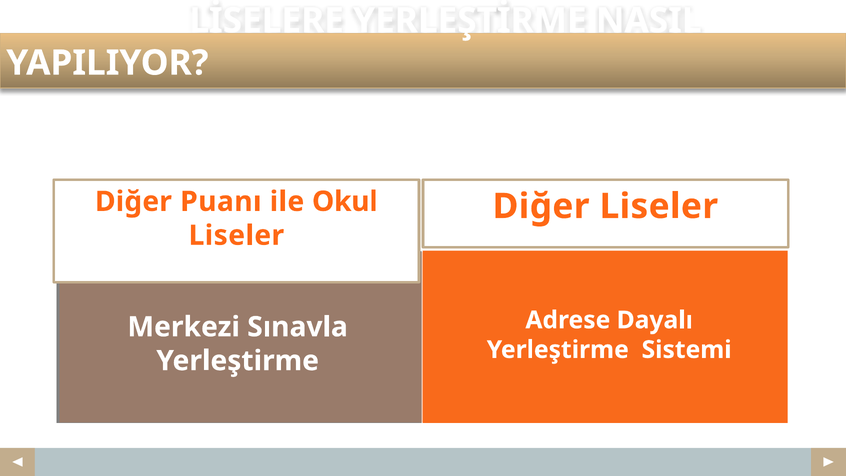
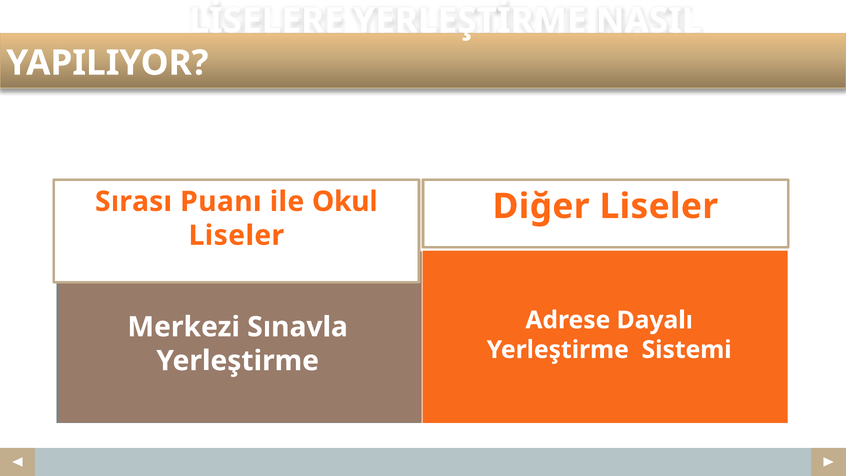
Diğer: Diğer -> Sırası (133, 202)
